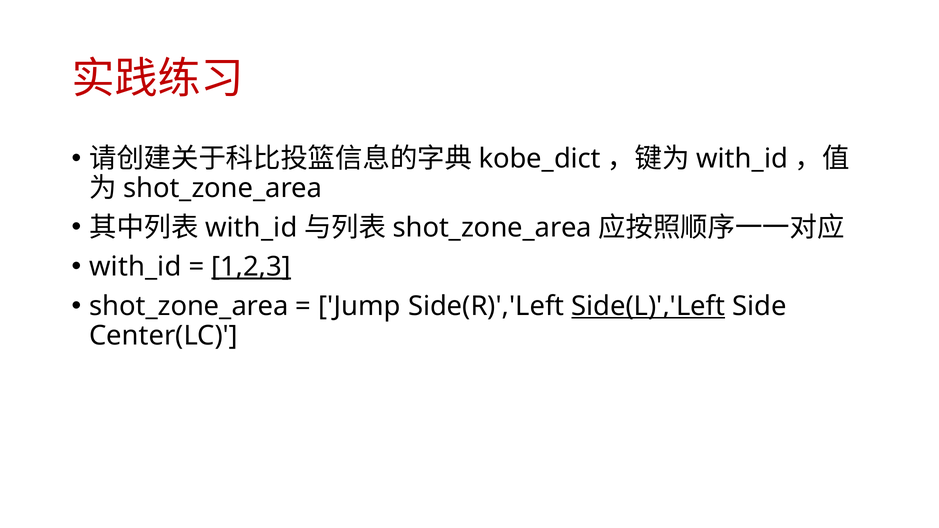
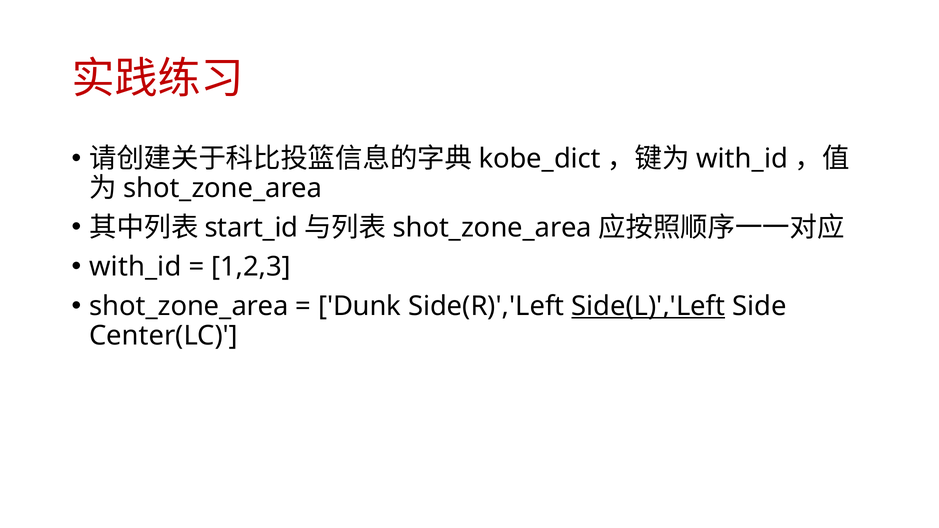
with_id: with_id -> start_id (251, 228)
1,2,3 underline: present -> none (251, 267)
Jump: Jump -> Dunk (360, 306)
